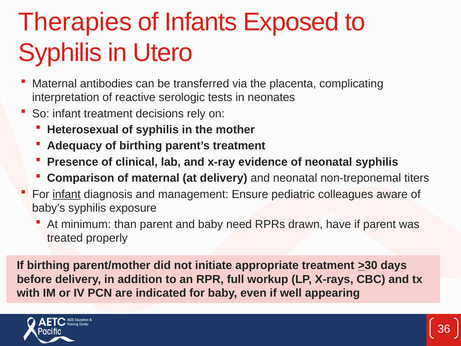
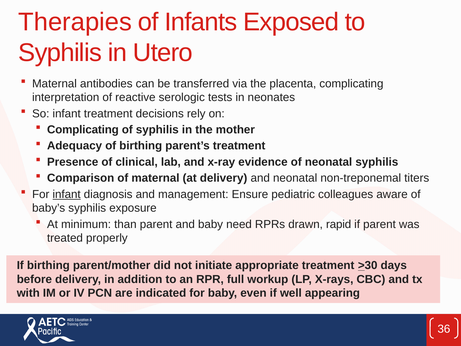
Heterosexual: Heterosexual -> Complicating (83, 130)
have: have -> rapid (339, 224)
